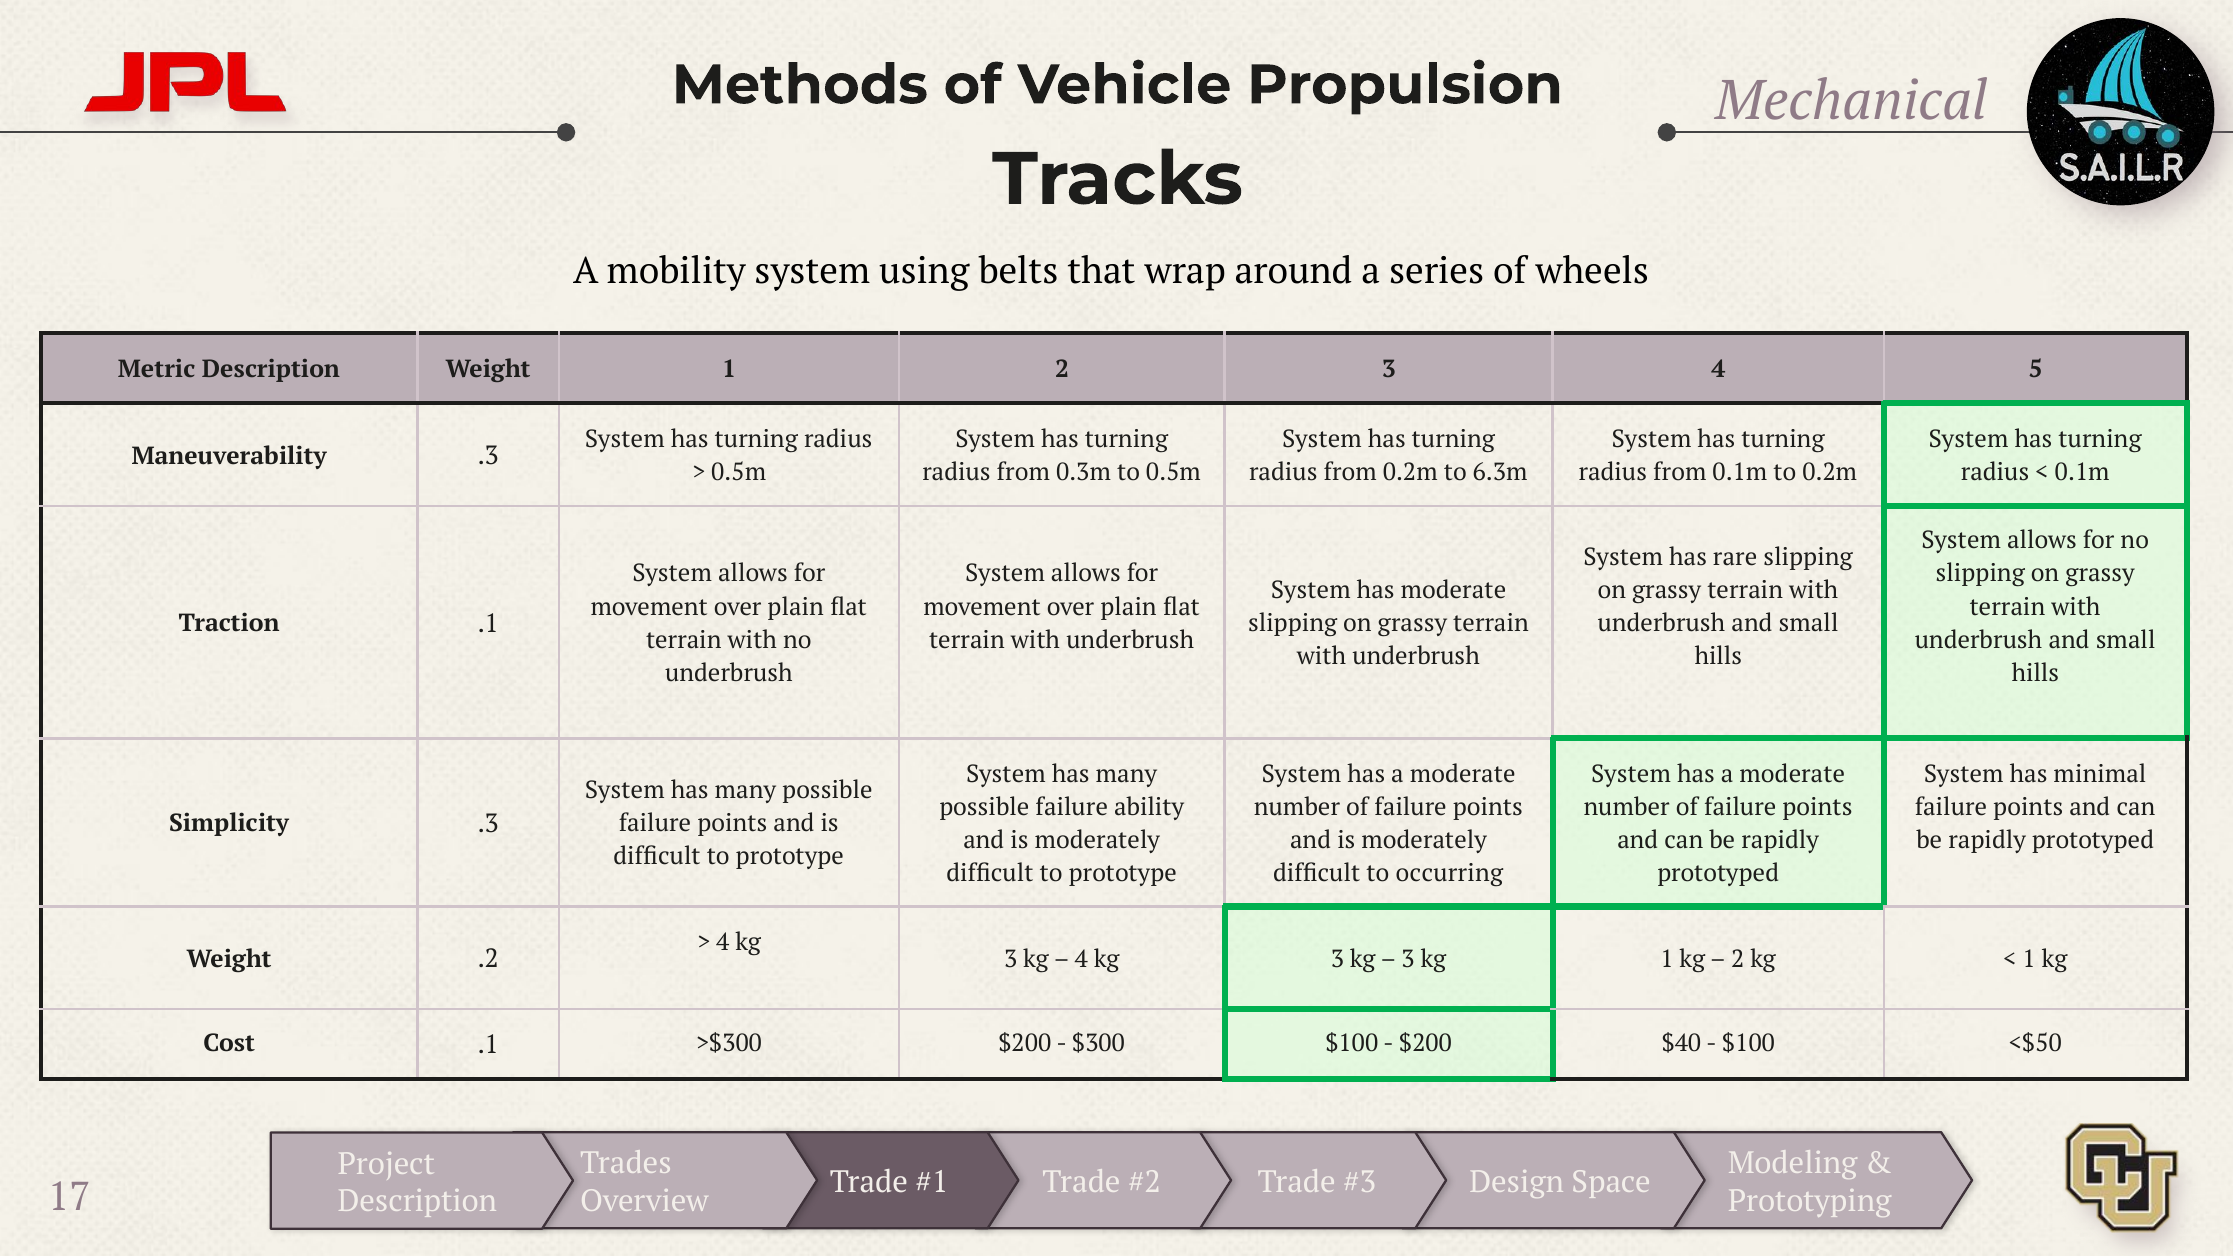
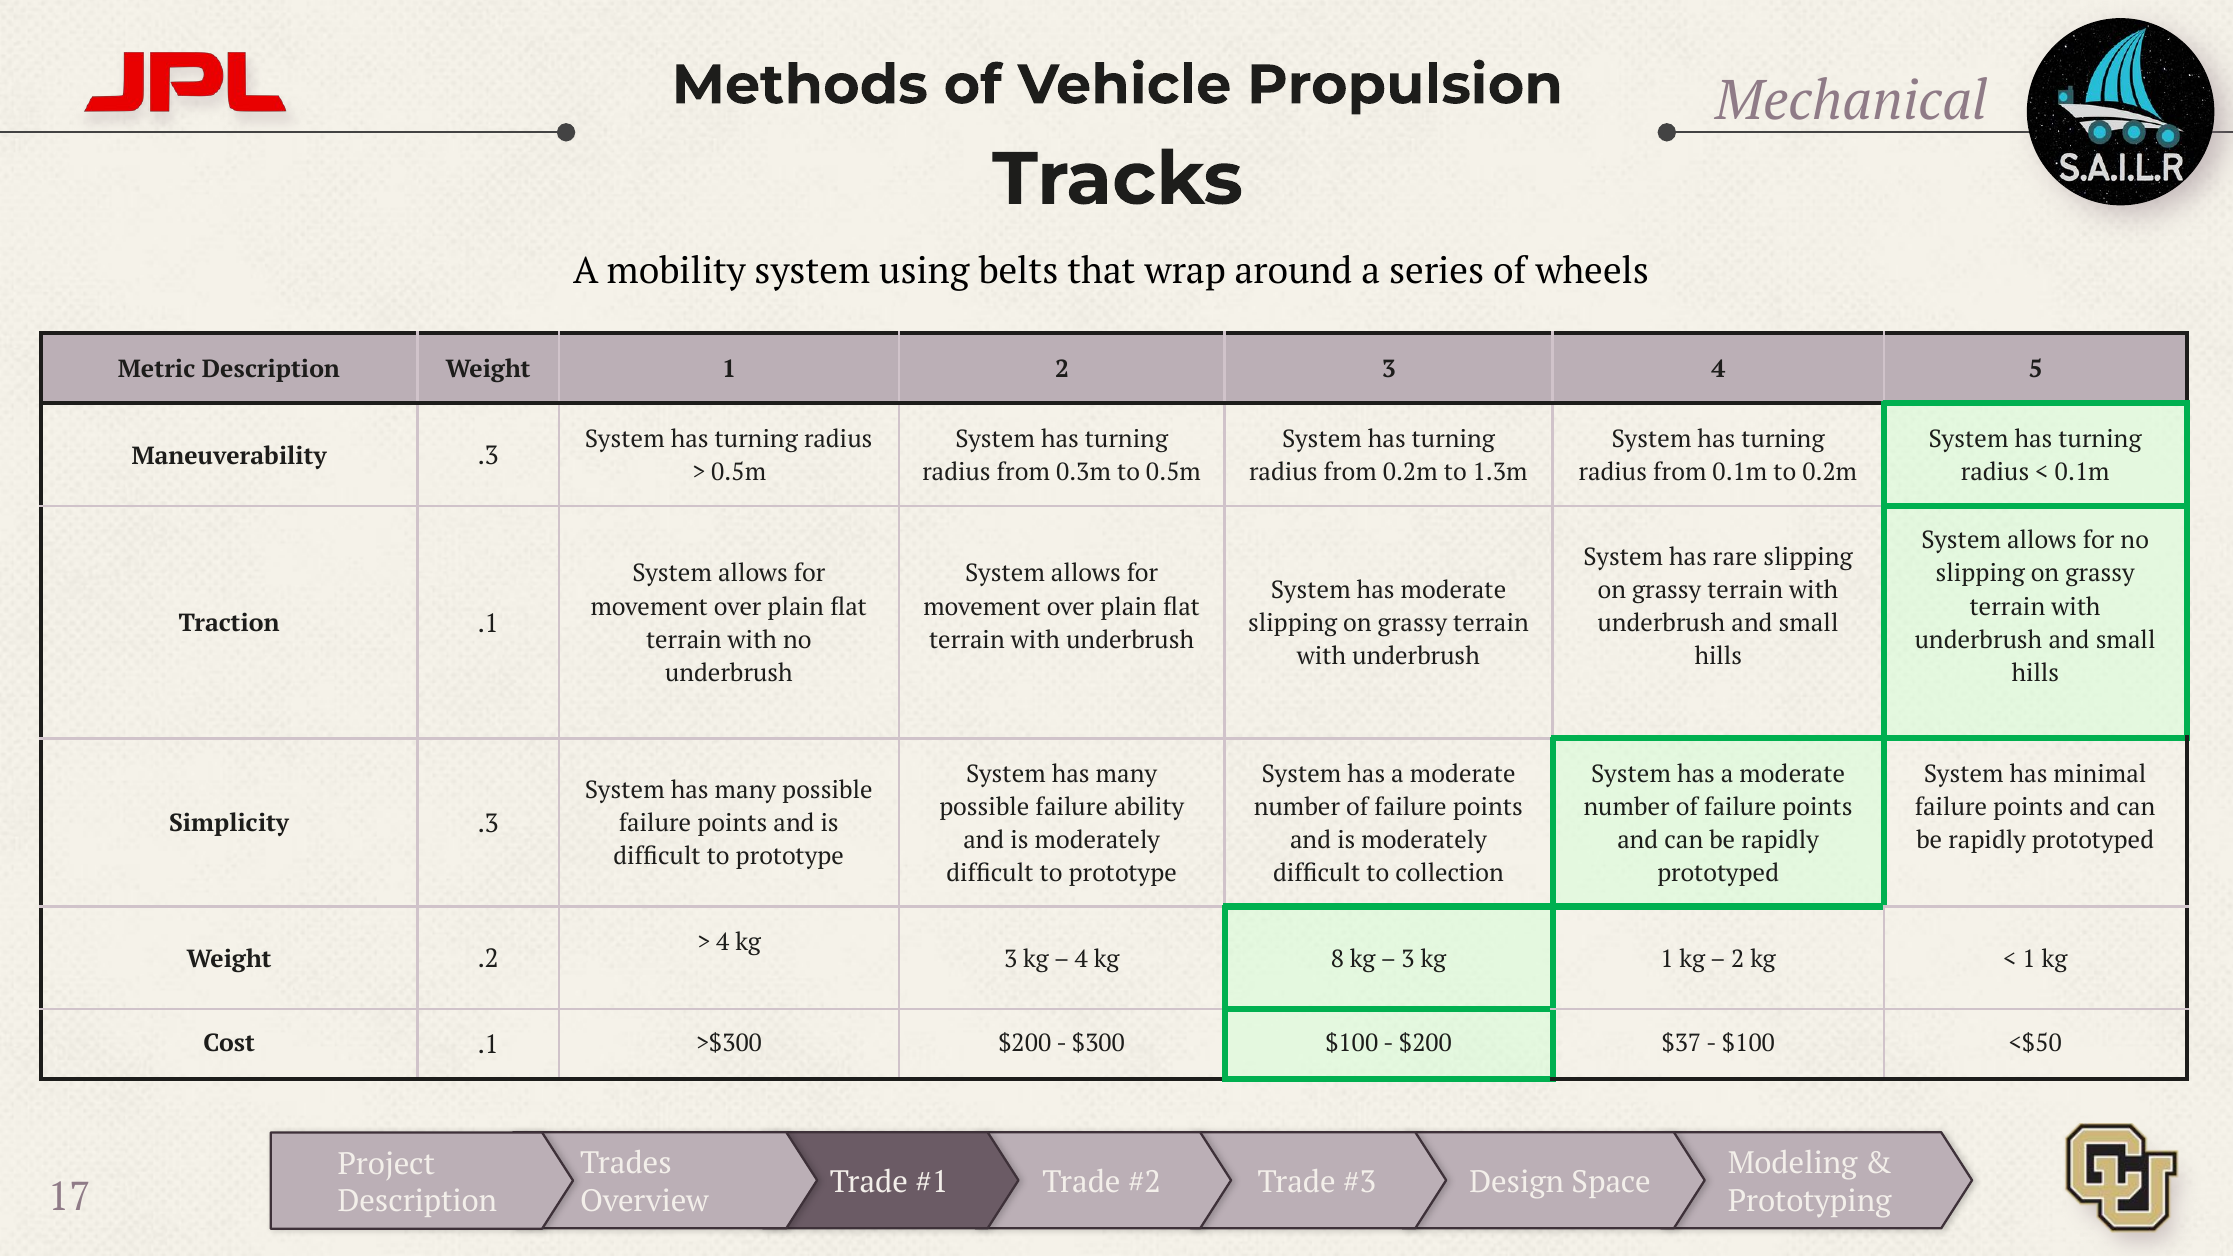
6.3m: 6.3m -> 1.3m (1500, 473)
occurring: occurring -> collection (1450, 874)
3: 3 -> 8 (1337, 959)
$40: $40 -> $37 (1681, 1044)
